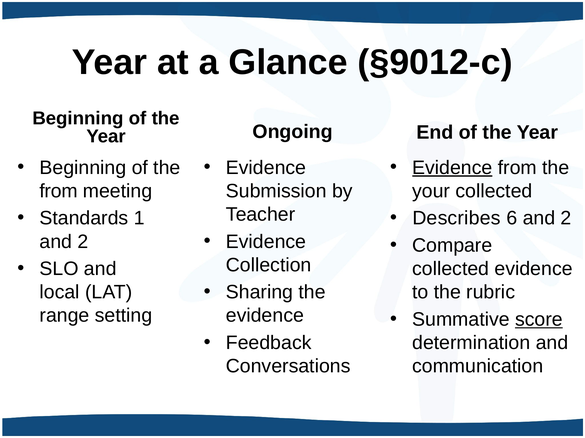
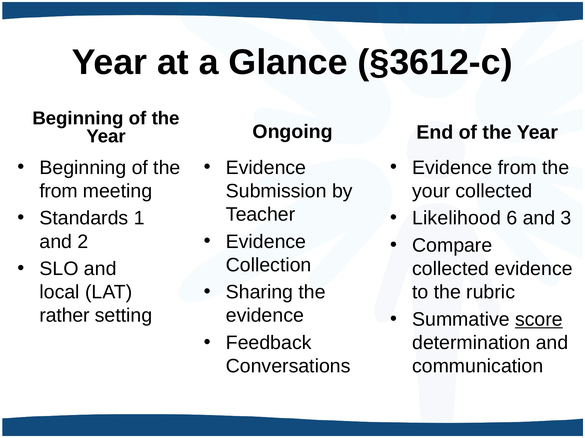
§9012-c: §9012-c -> §3612-c (435, 62)
Evidence underline: present -> none (452, 168)
Describes: Describes -> Likelihood (457, 219)
6 and 2: 2 -> 3 (566, 219)
range: range -> rather (65, 316)
